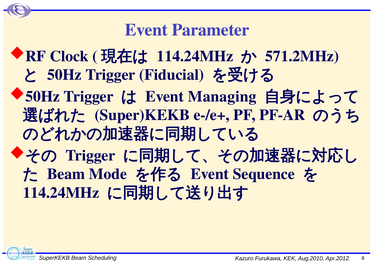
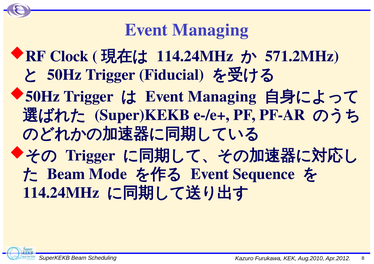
Parameter: Parameter -> Managing (210, 30)
